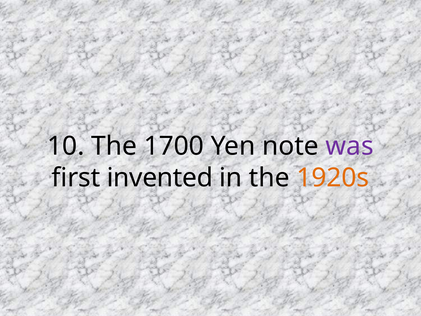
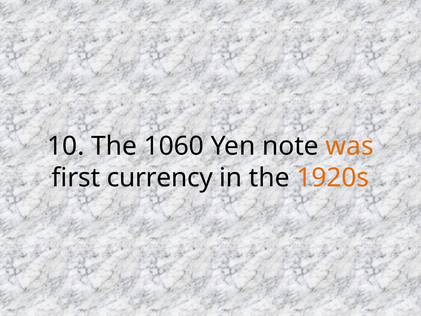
1700: 1700 -> 1060 (174, 146)
was colour: purple -> orange (350, 146)
invented: invented -> currency (160, 178)
